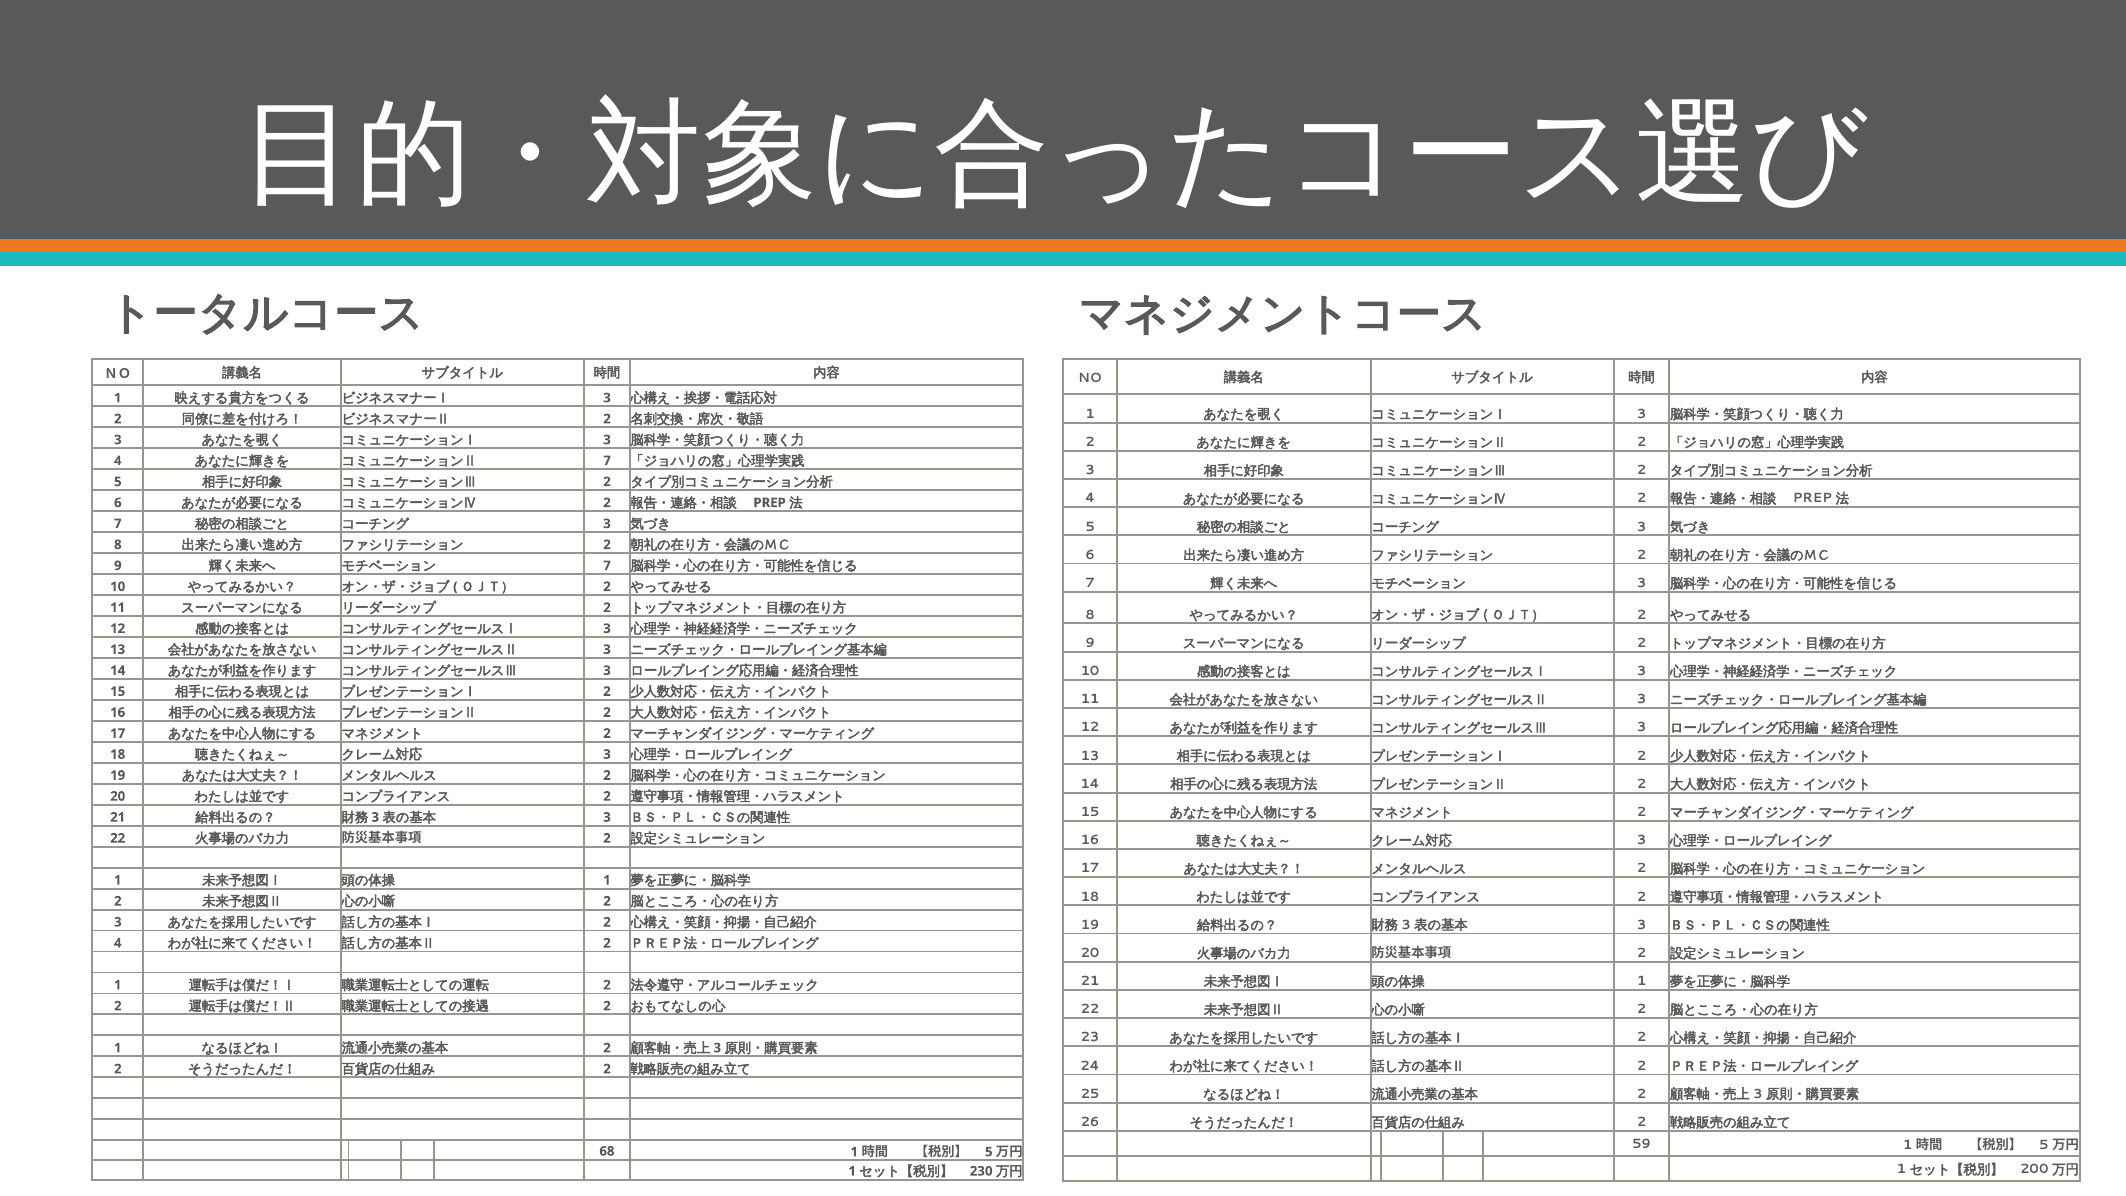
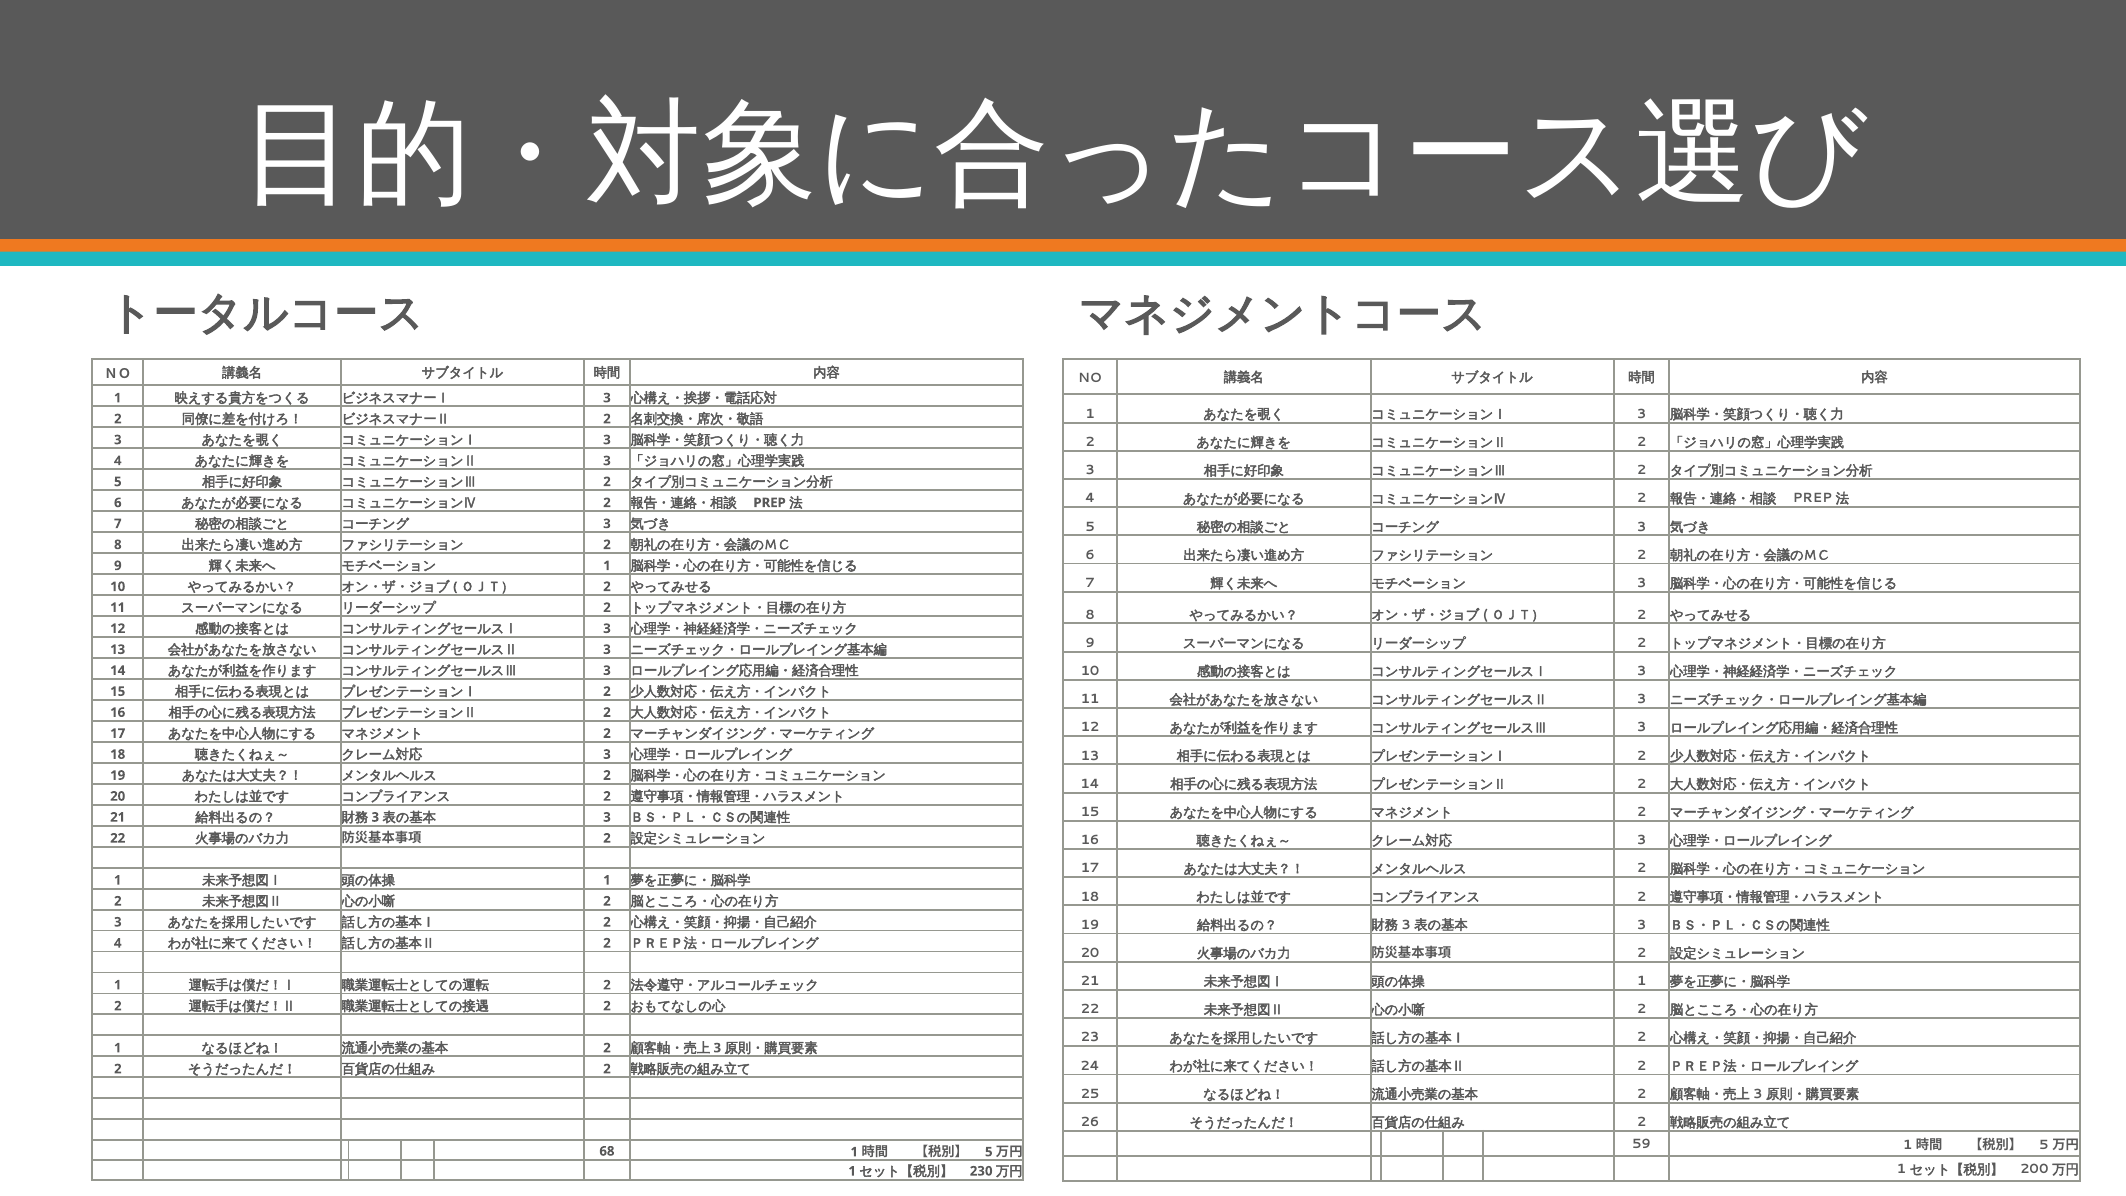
7: 7 -> 3 (607, 461)
7: 7 -> 1 (607, 566)
